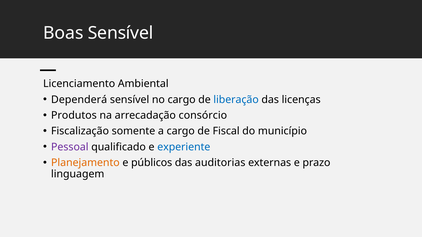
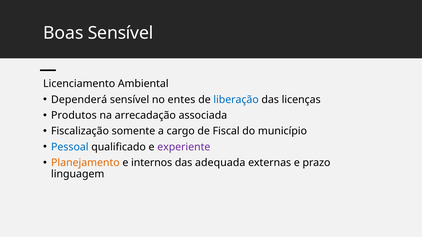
no cargo: cargo -> entes (182, 100)
consórcio: consórcio -> associada (203, 116)
Pessoal colour: purple -> blue (70, 147)
experiente colour: blue -> purple (184, 147)
públicos: públicos -> internos (152, 163)
auditorias: auditorias -> adequada (220, 163)
